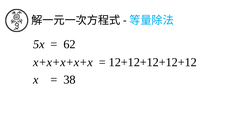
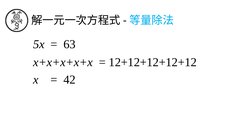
62: 62 -> 63 (70, 44)
38: 38 -> 42 (70, 80)
